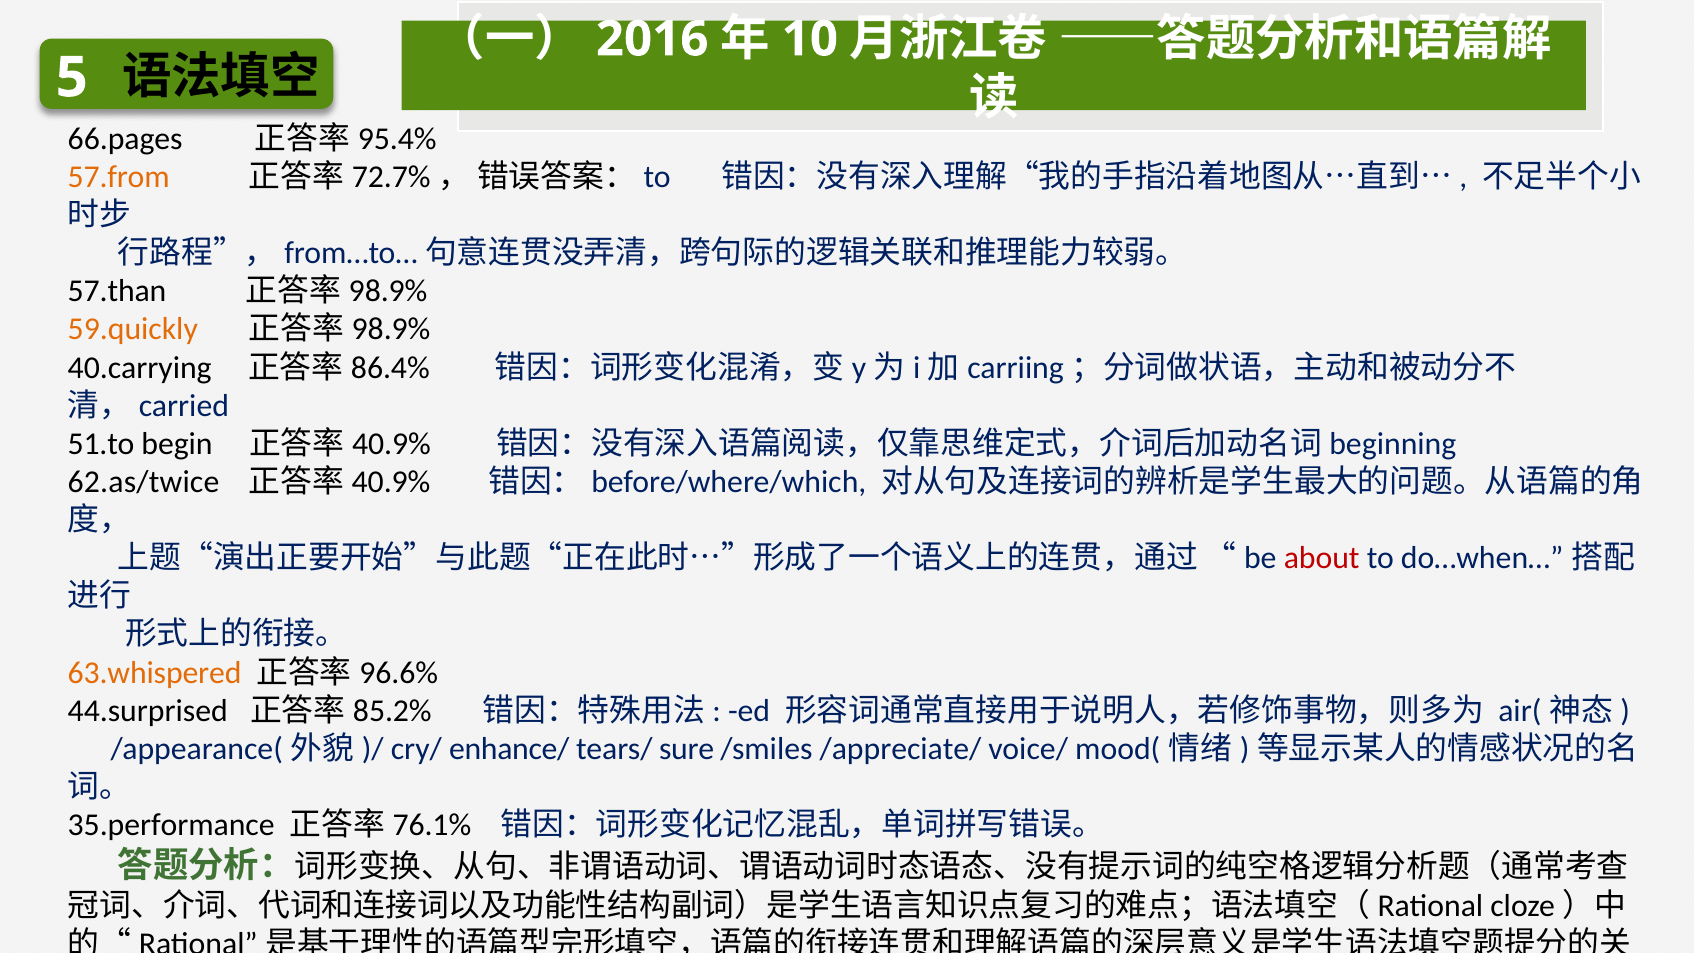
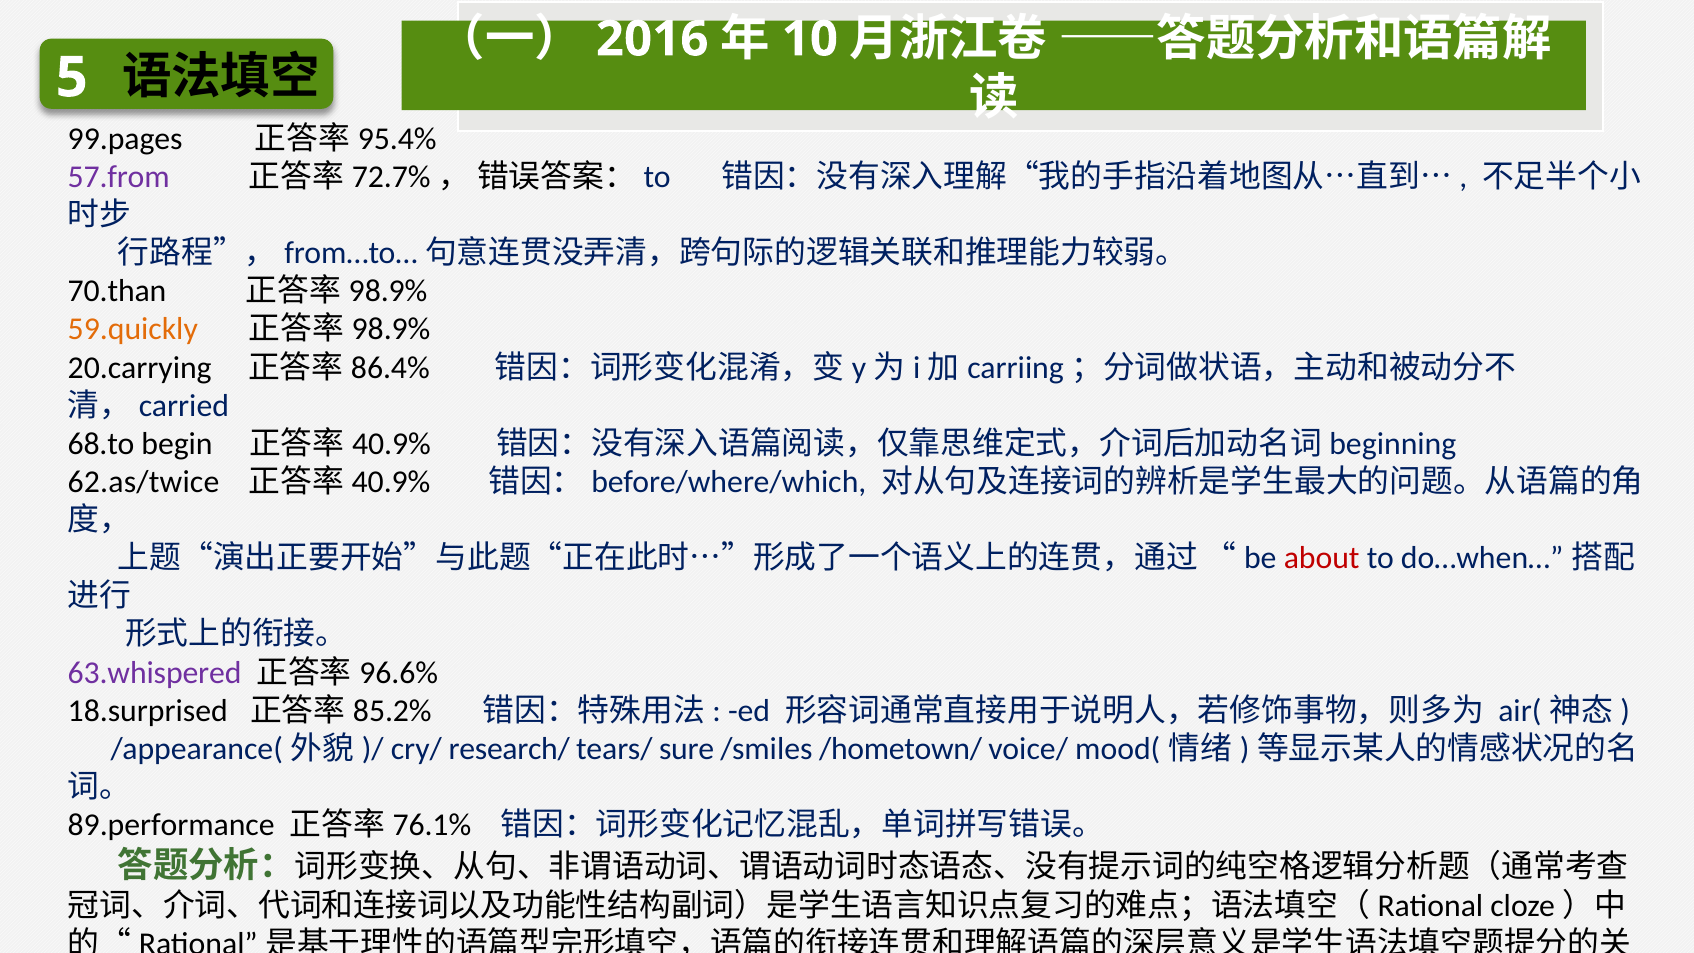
66.pages: 66.pages -> 99.pages (125, 139)
57.from colour: orange -> purple (119, 177)
57.than: 57.than -> 70.than (117, 291)
40.carrying: 40.carrying -> 20.carrying (140, 368)
51.to: 51.to -> 68.to (101, 444)
63.whispered colour: orange -> purple (155, 672)
44.surprised: 44.surprised -> 18.surprised (148, 711)
enhance/: enhance/ -> research/ (509, 749)
/appreciate/: /appreciate/ -> /hometown/ (901, 749)
35.performance: 35.performance -> 89.performance (171, 825)
